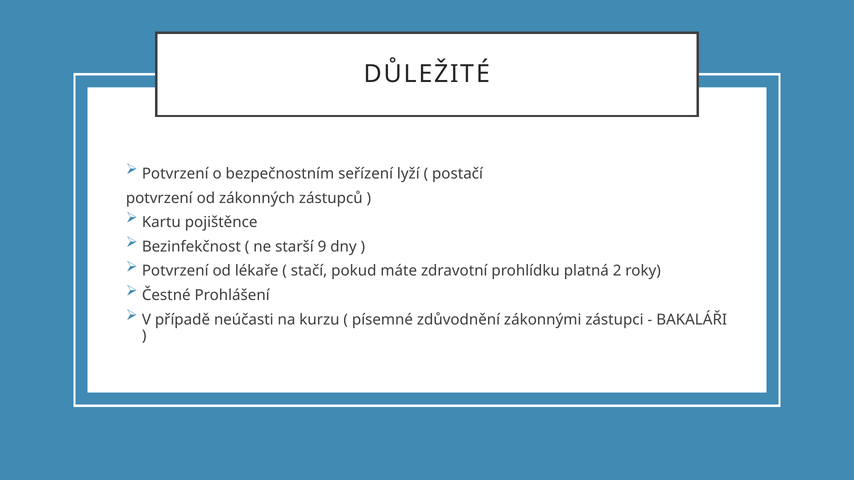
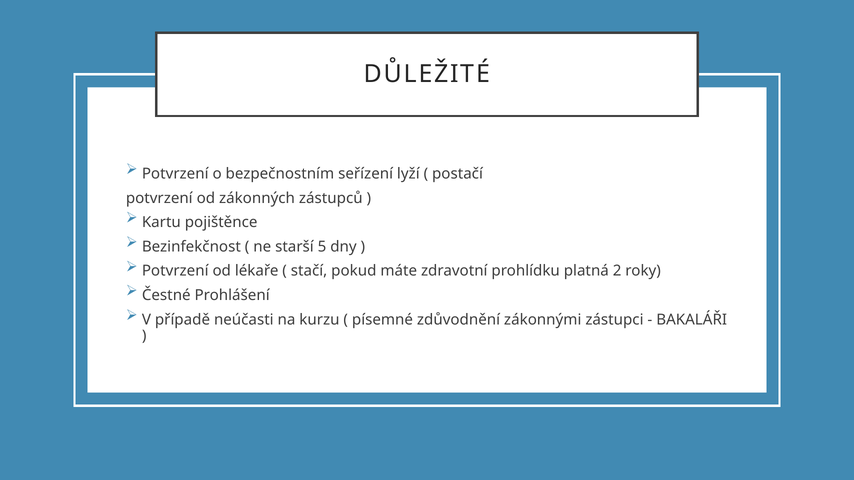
9: 9 -> 5 (322, 247)
